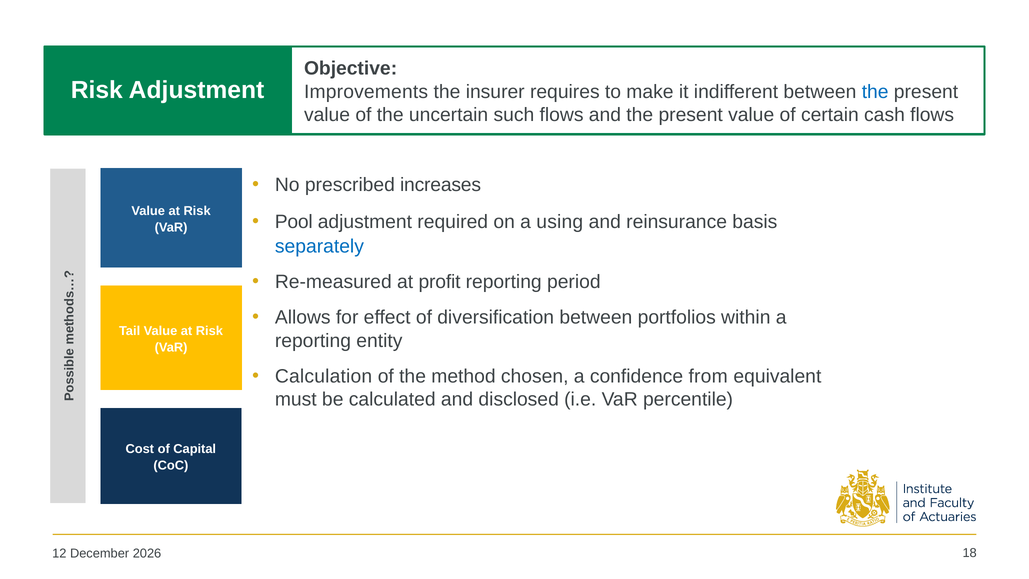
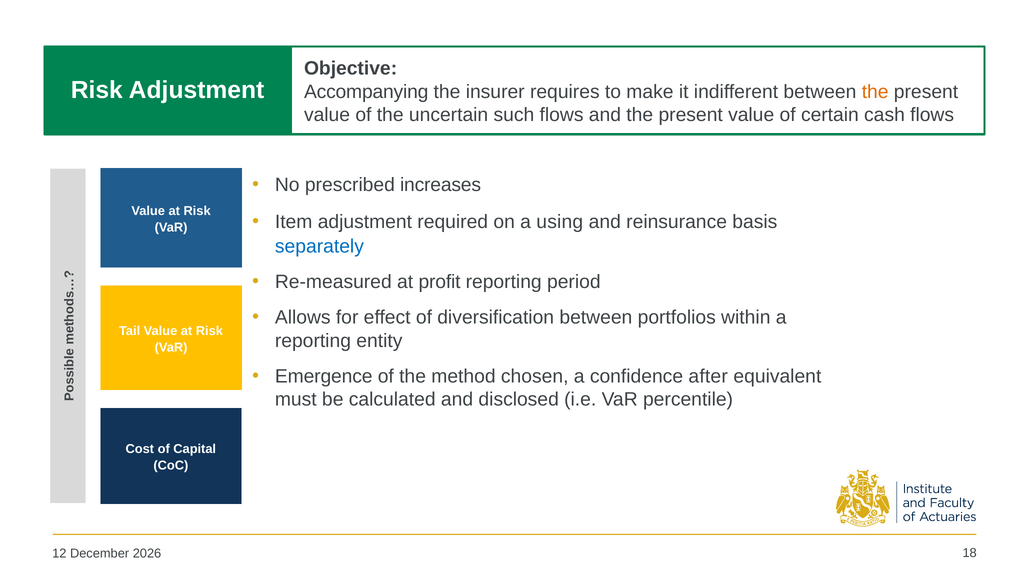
Improvements: Improvements -> Accompanying (366, 92)
the colour: blue -> orange (875, 92)
Pool: Pool -> Item (294, 222)
Calculation: Calculation -> Emergence (324, 376)
from: from -> after (708, 376)
